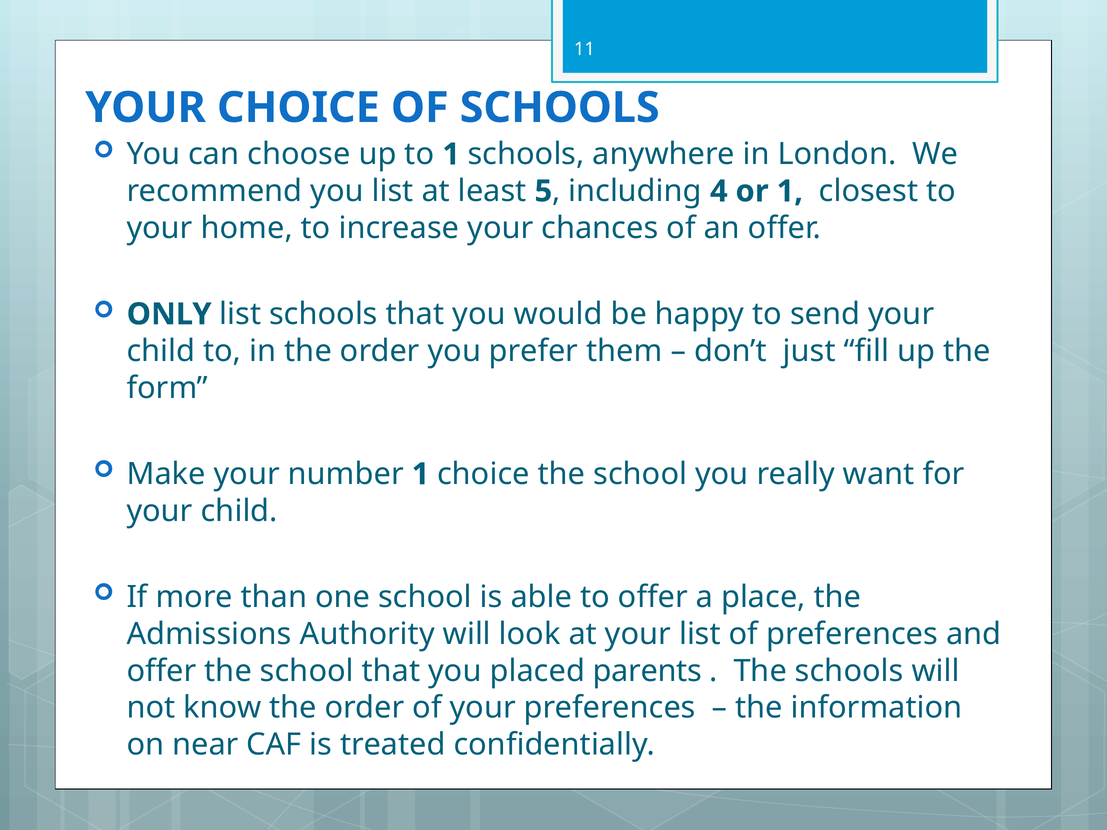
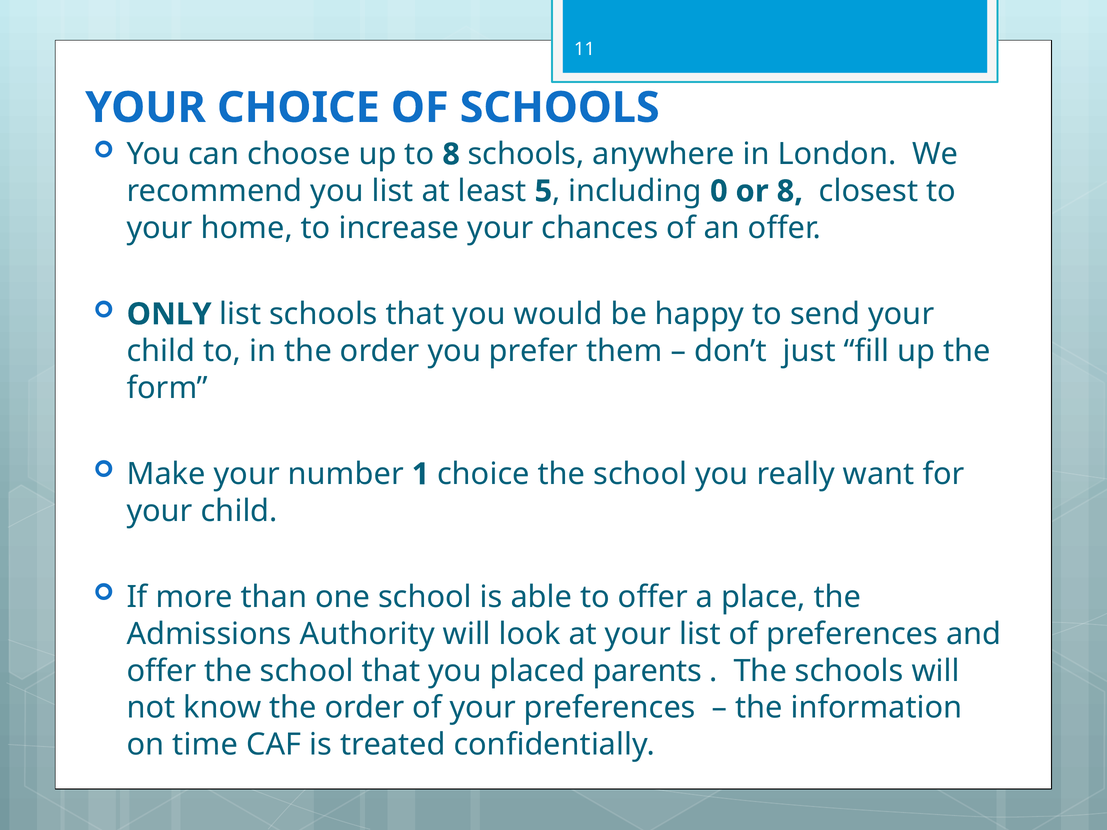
to 1: 1 -> 8 (451, 154)
4: 4 -> 0 (719, 191)
or 1: 1 -> 8 (790, 191)
near: near -> time (205, 745)
